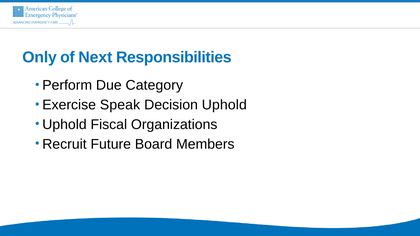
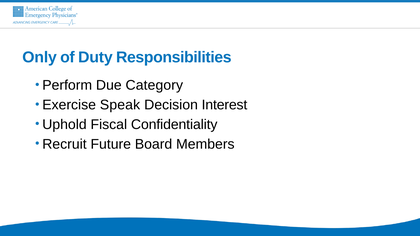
Next: Next -> Duty (95, 58)
Decision Uphold: Uphold -> Interest (224, 105)
Organizations: Organizations -> Confidentiality (174, 125)
